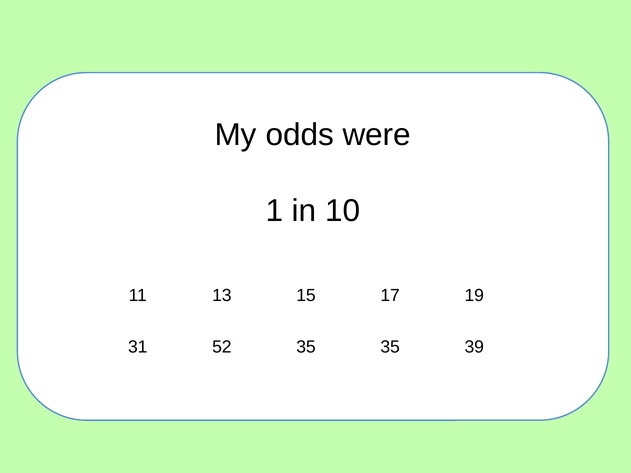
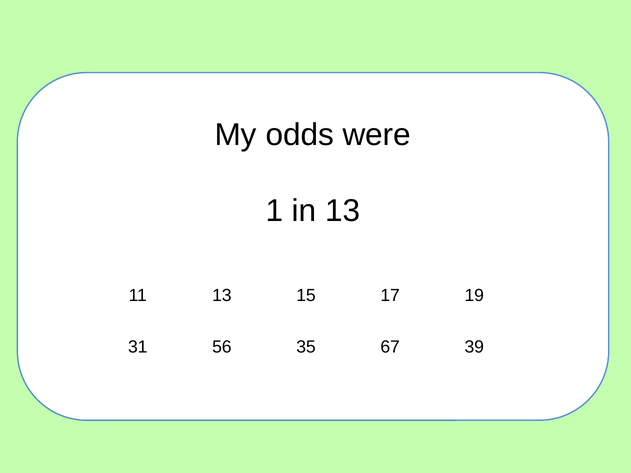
in 10: 10 -> 13 (343, 211)
52: 52 -> 56 (222, 347)
35 35: 35 -> 67 (390, 347)
